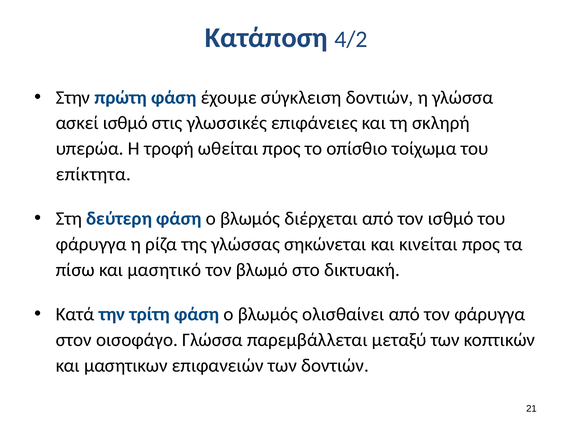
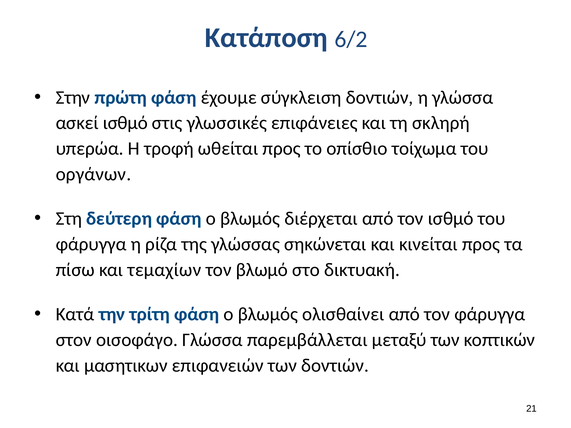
4/2: 4/2 -> 6/2 (351, 39)
επίκτητα: επίκτητα -> οργάνων (93, 174)
μασητικό: μασητικό -> τεμαχίων (164, 270)
